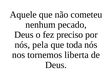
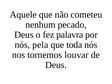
preciso: preciso -> palavra (70, 35)
liberta: liberta -> louvar (77, 55)
